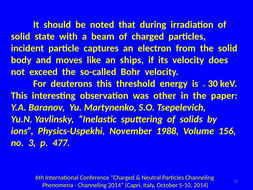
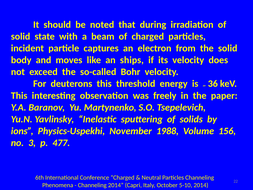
30: 30 -> 36 (213, 84)
other: other -> freely (165, 95)
